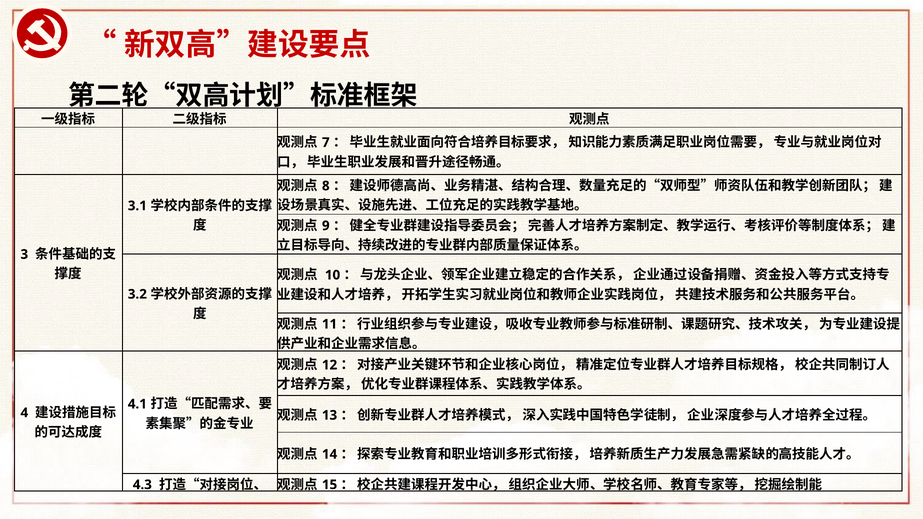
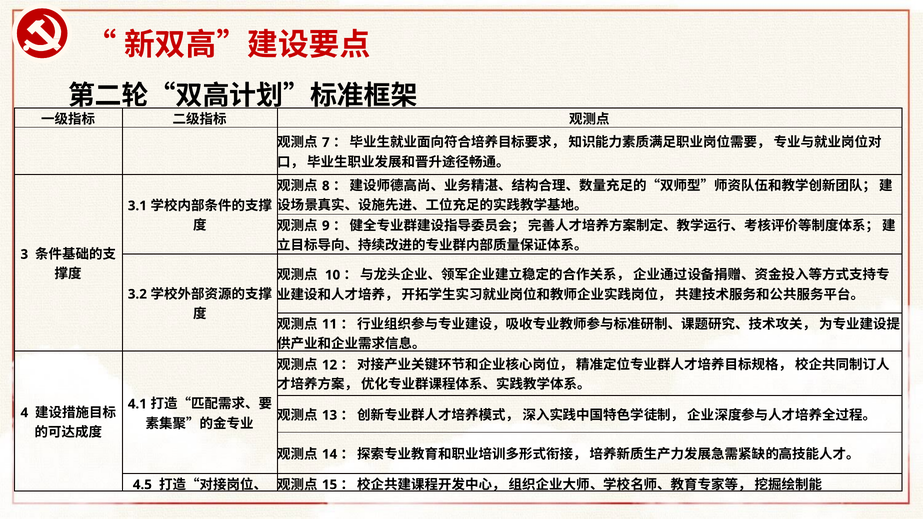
4.3: 4.3 -> 4.5 (142, 485)
